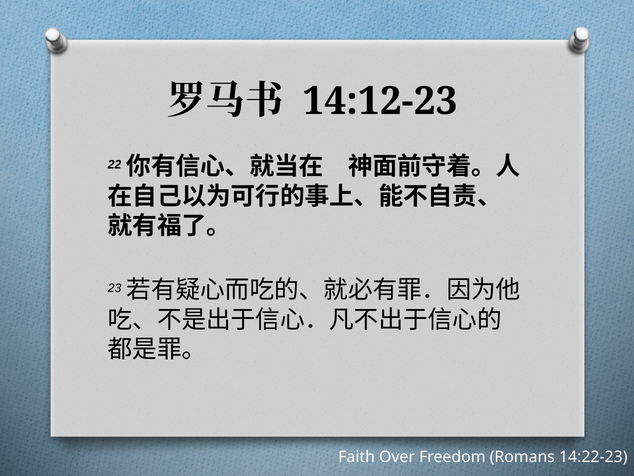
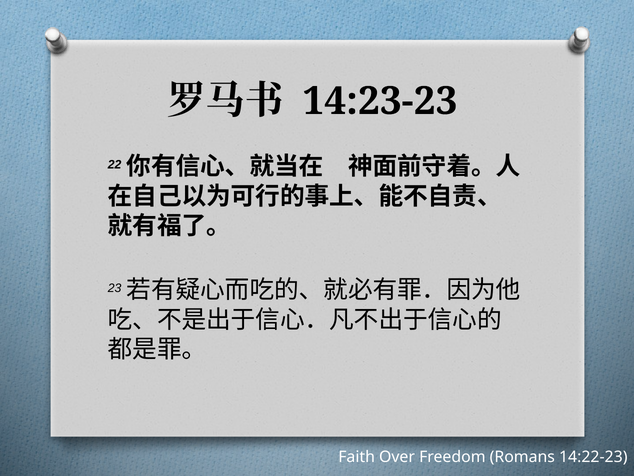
14:12-23: 14:12-23 -> 14:23-23 (380, 101)
